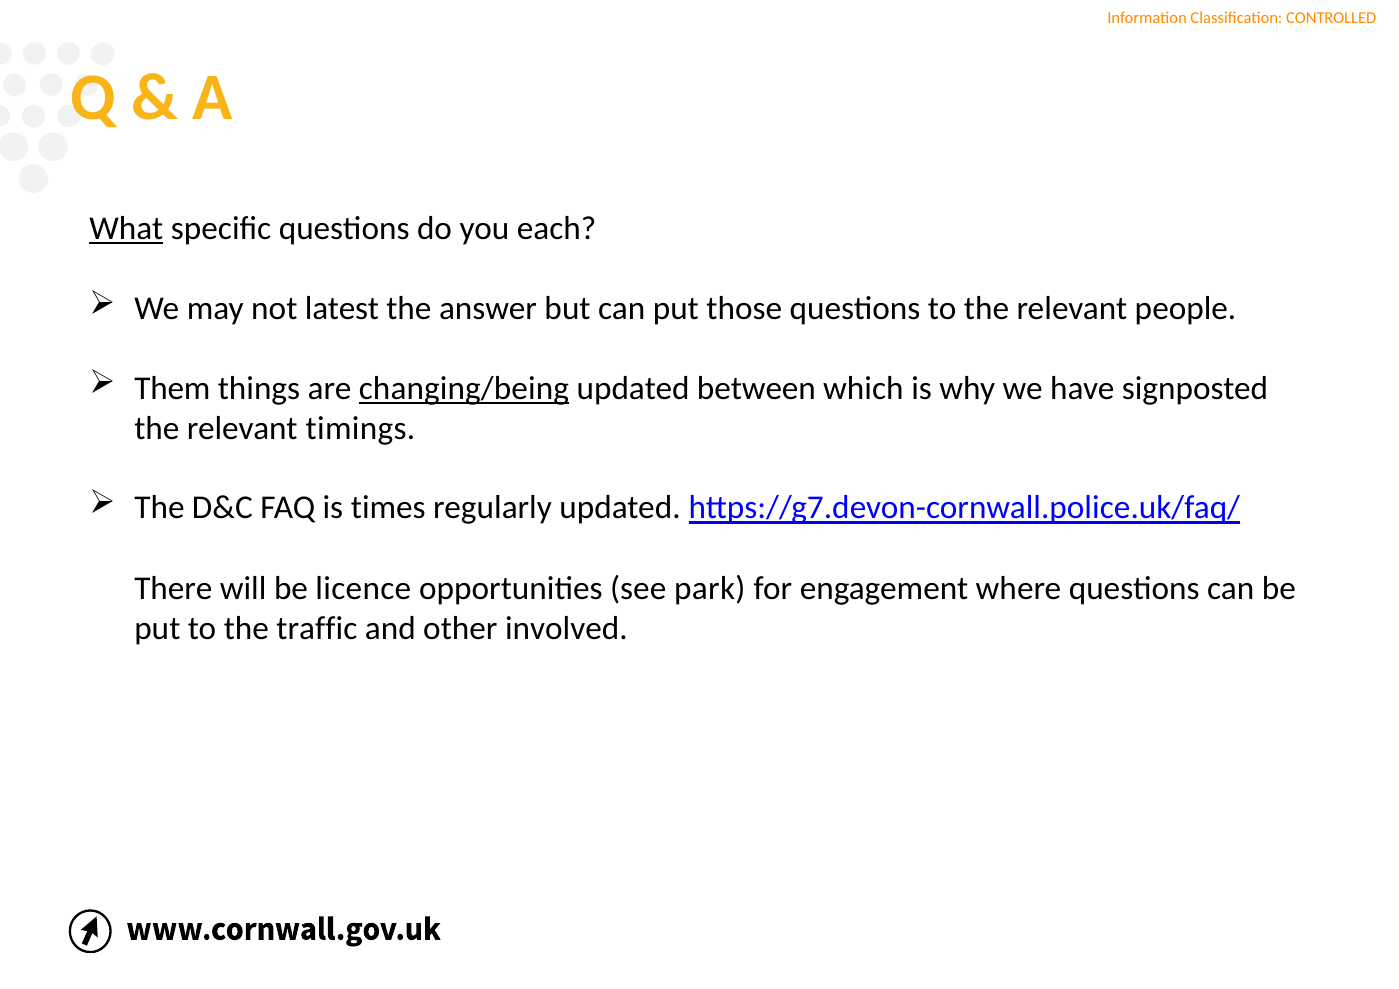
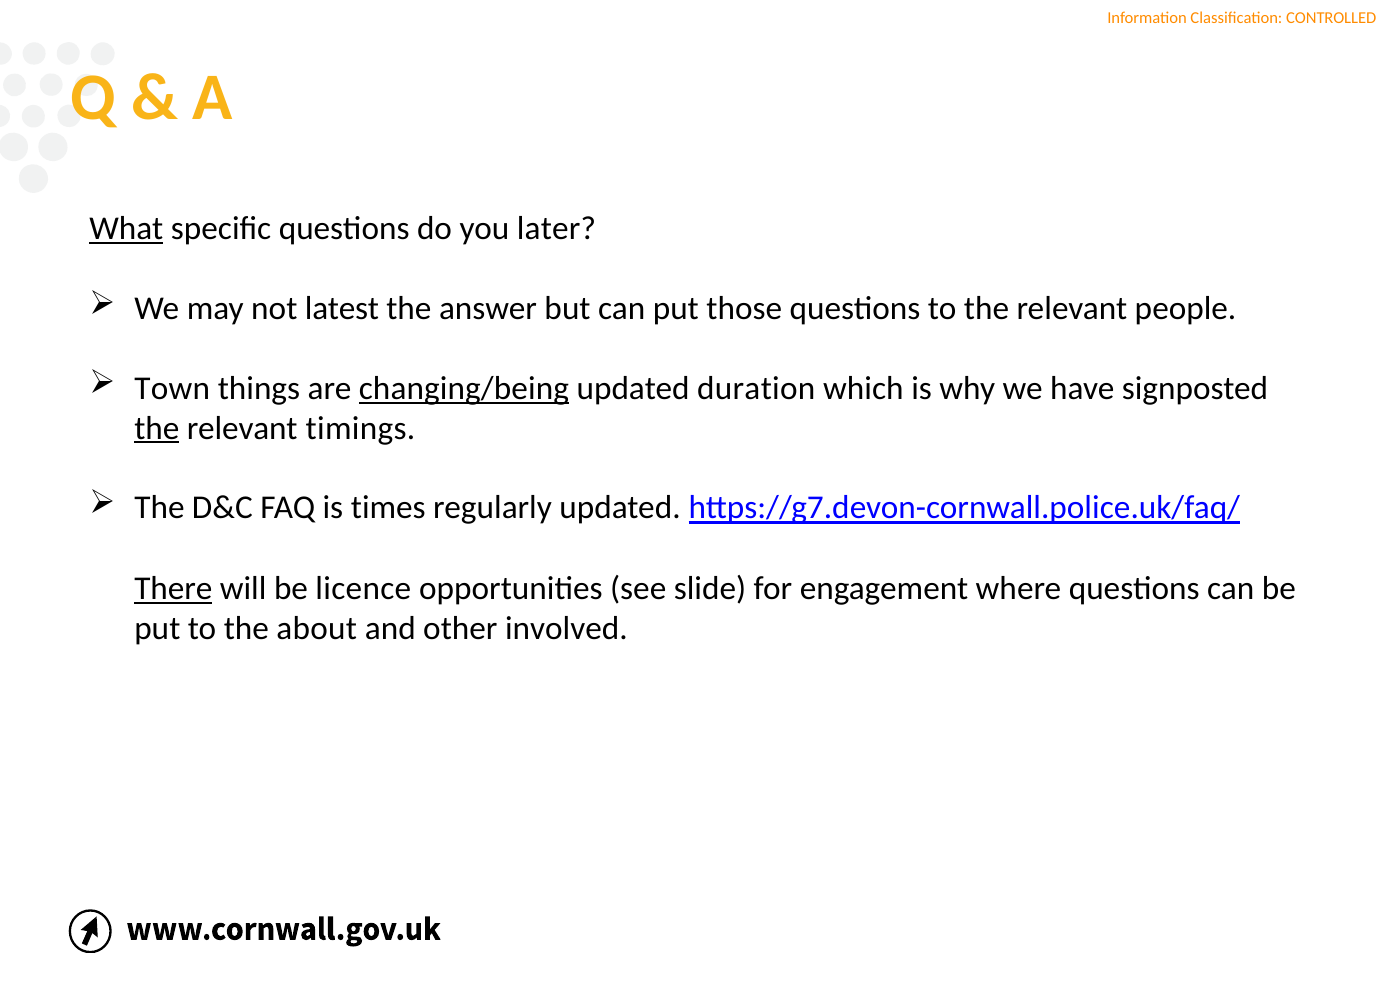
each: each -> later (556, 229)
Them: Them -> Town (172, 388)
between: between -> duration (756, 388)
the underline: none -> present (157, 428)
There underline: none -> present (173, 589)
park: park -> slide (710, 589)
traffic: traffic -> about (317, 629)
